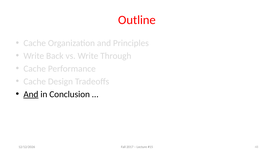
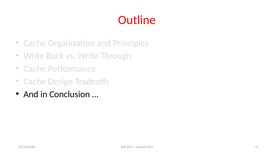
And underline: present -> none (31, 94)
